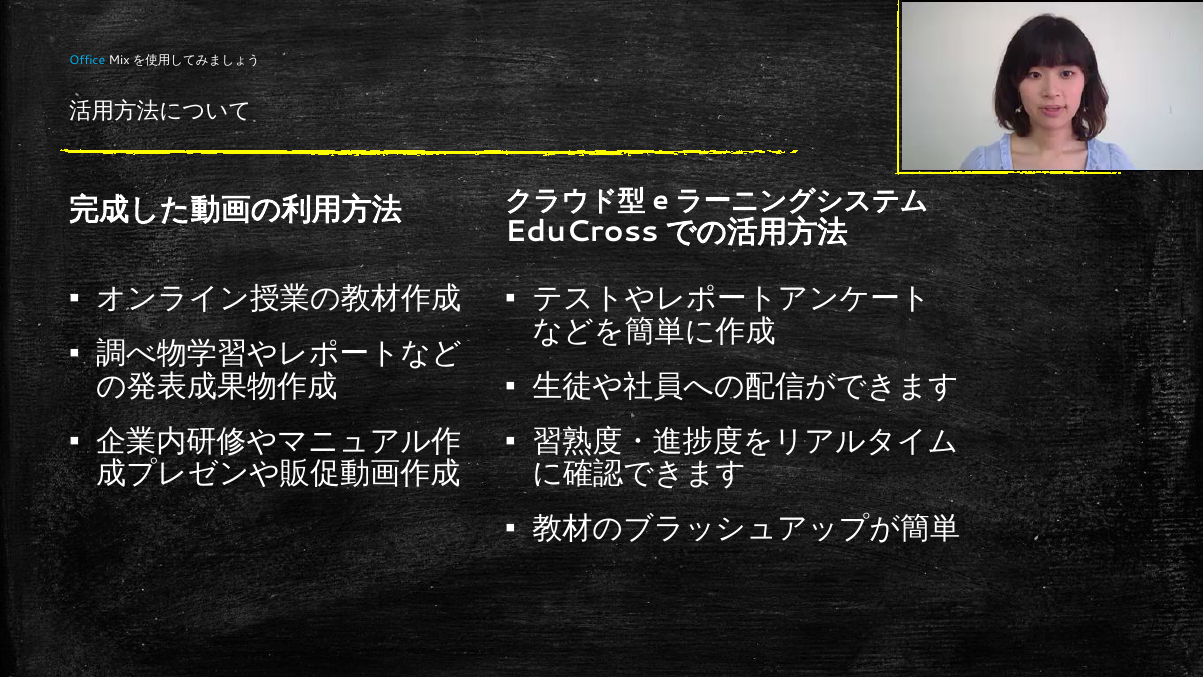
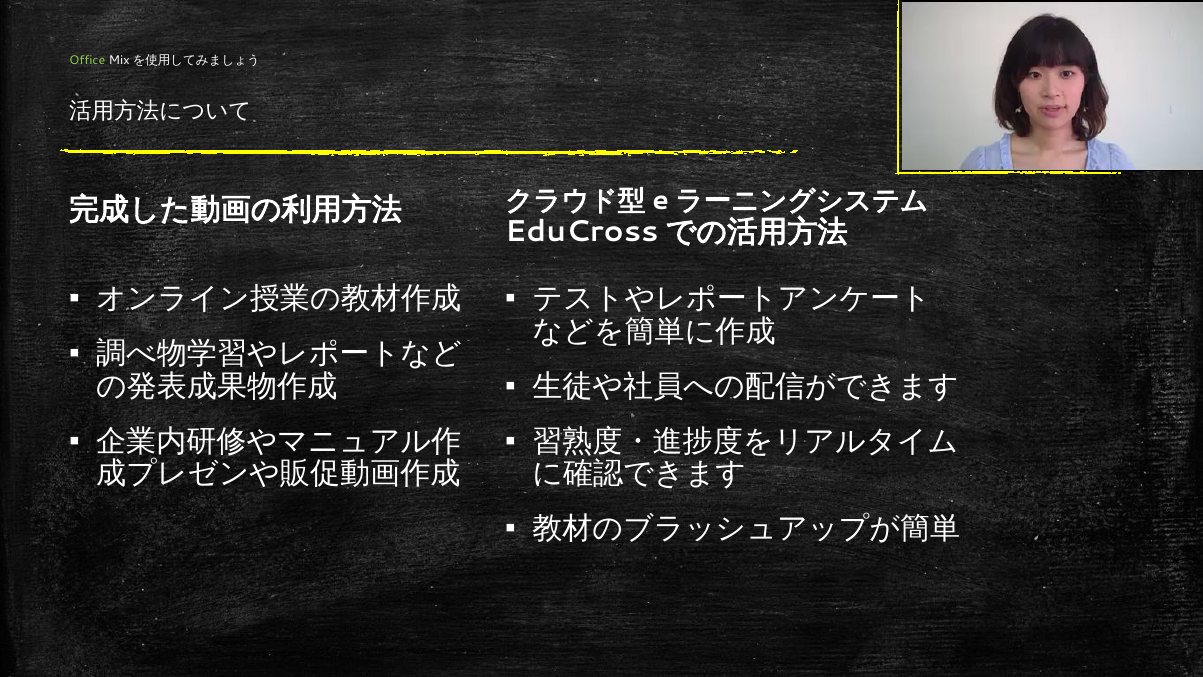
Office colour: light blue -> light green (87, 60)
